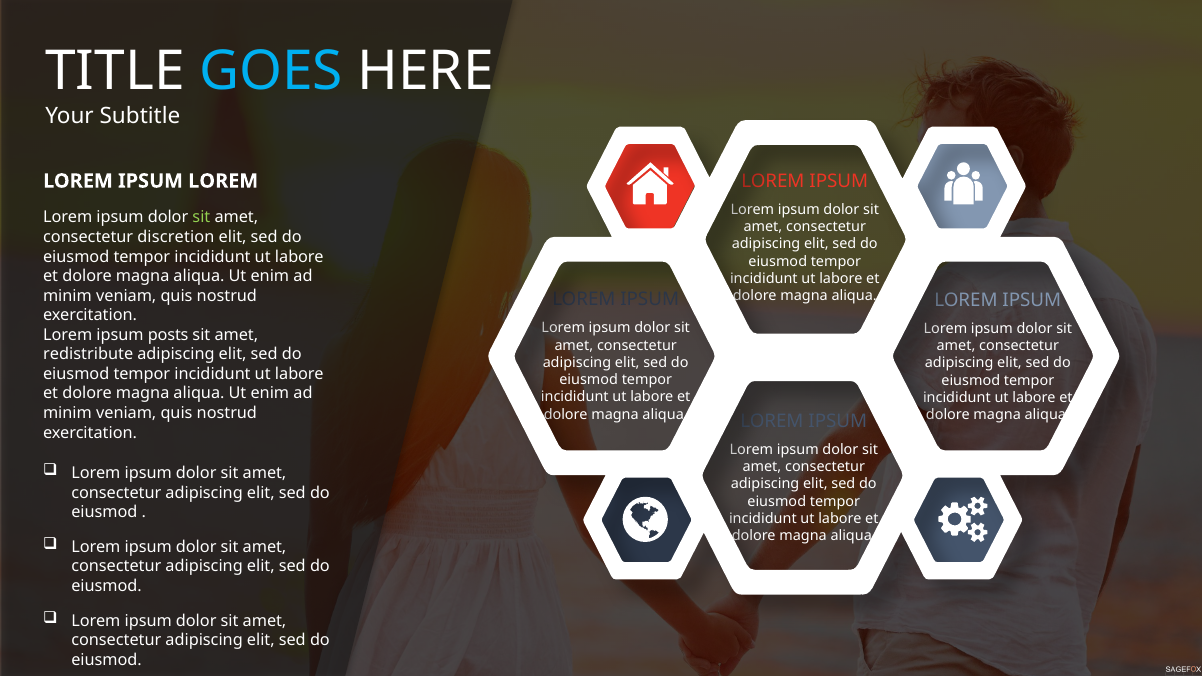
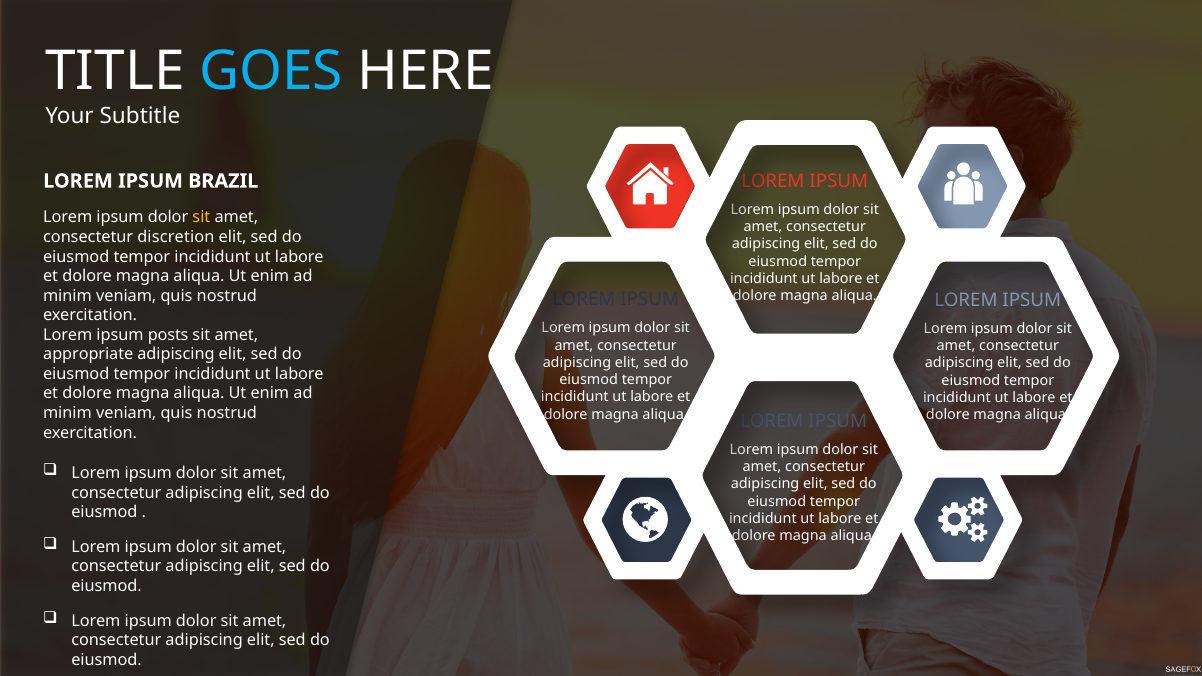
LOREM: LOREM -> BRAZIL (223, 181)
sit colour: light green -> yellow (201, 218)
redistribute: redistribute -> appropriate (88, 355)
